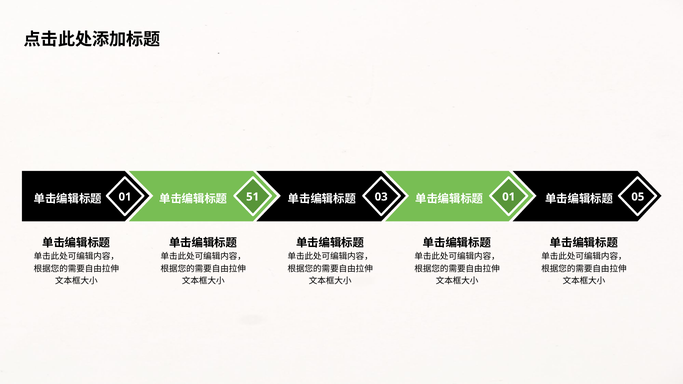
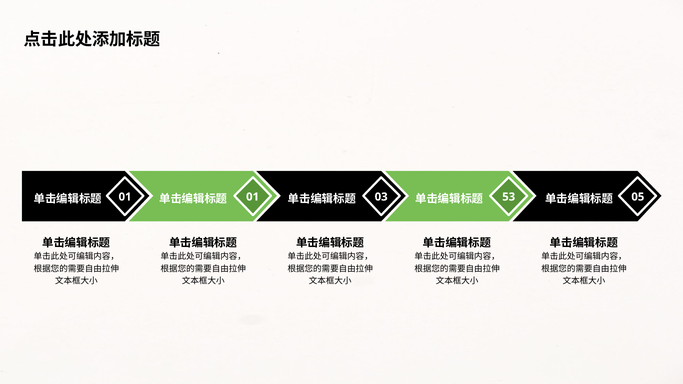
01 51: 51 -> 01 (253, 197)
03 01: 01 -> 53 (509, 197)
